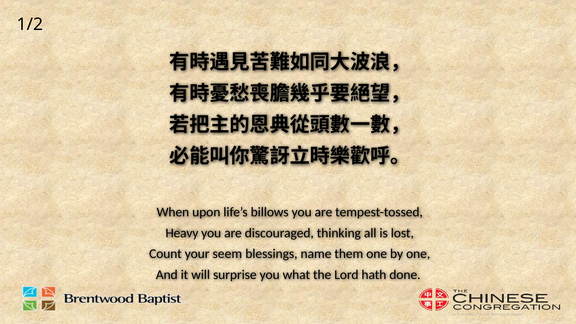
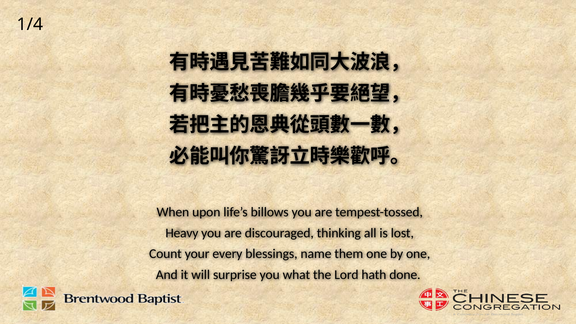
1/2: 1/2 -> 1/4 (30, 24)
seem: seem -> every (227, 254)
